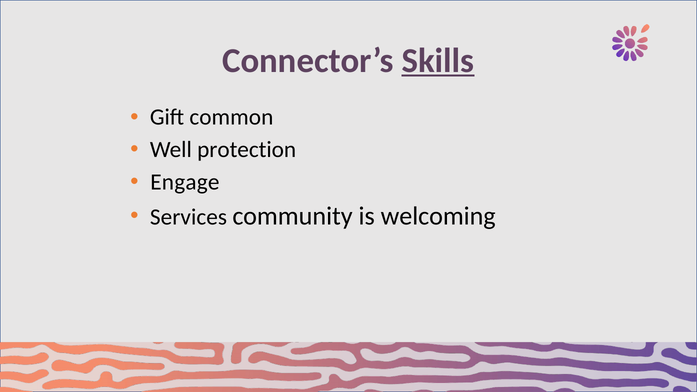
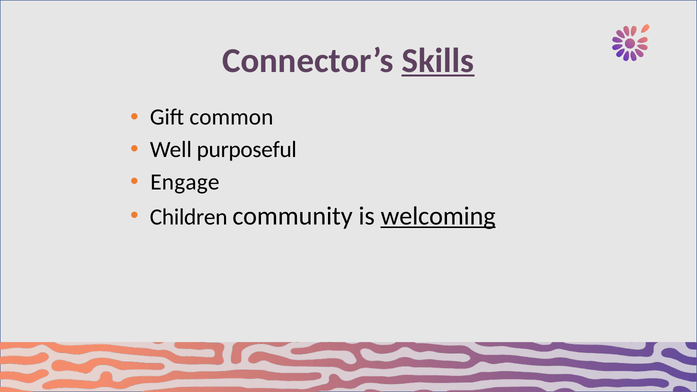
protection: protection -> purposeful (247, 150)
Services: Services -> Children (189, 217)
welcoming underline: none -> present (438, 216)
